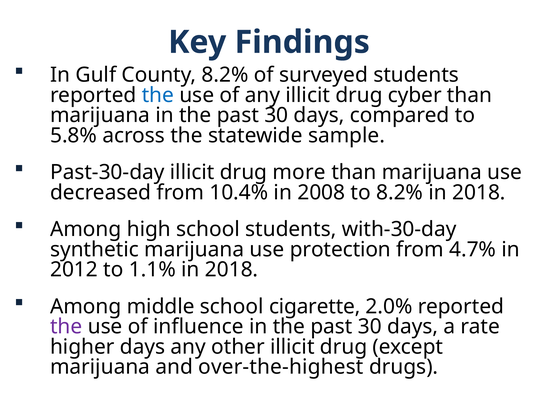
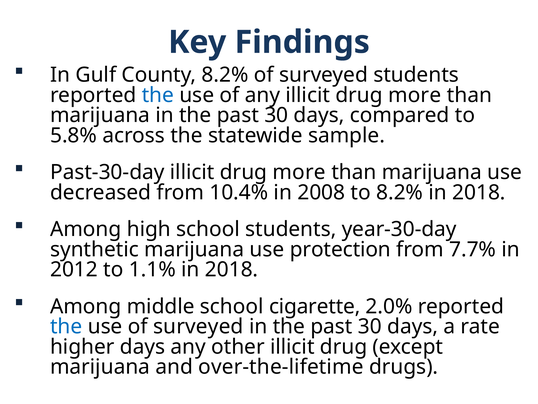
any illicit drug cyber: cyber -> more (415, 95)
with-30-day: with-30-day -> year-30-day (399, 229)
4.7%: 4.7% -> 7.7% (473, 249)
the colour: purple -> blue (66, 326)
use of influence: influence -> surveyed (198, 326)
over-the-highest: over-the-highest -> over-the-lifetime (281, 366)
